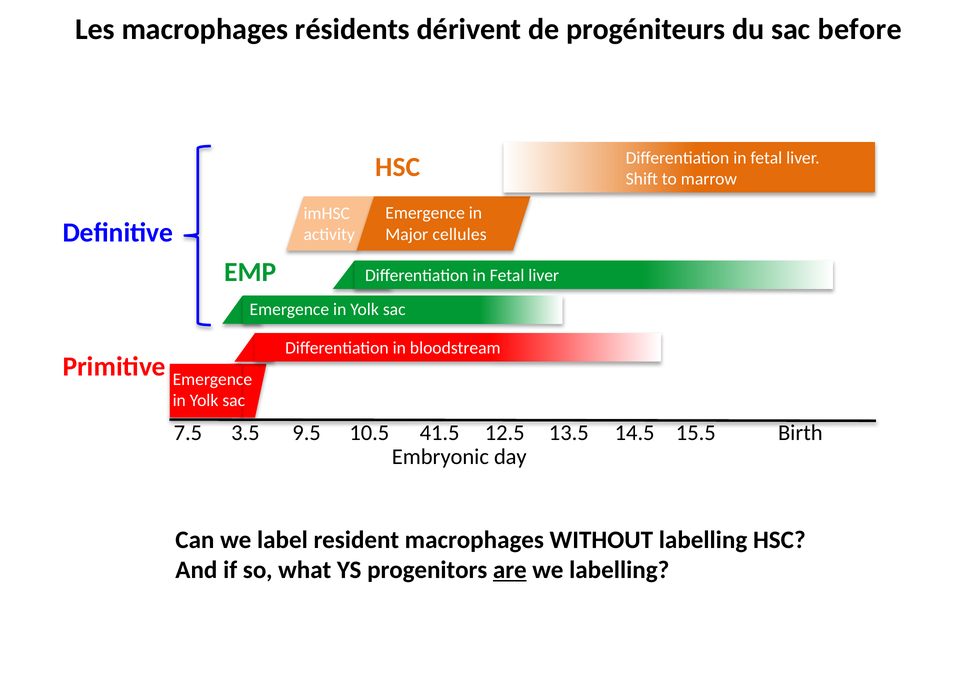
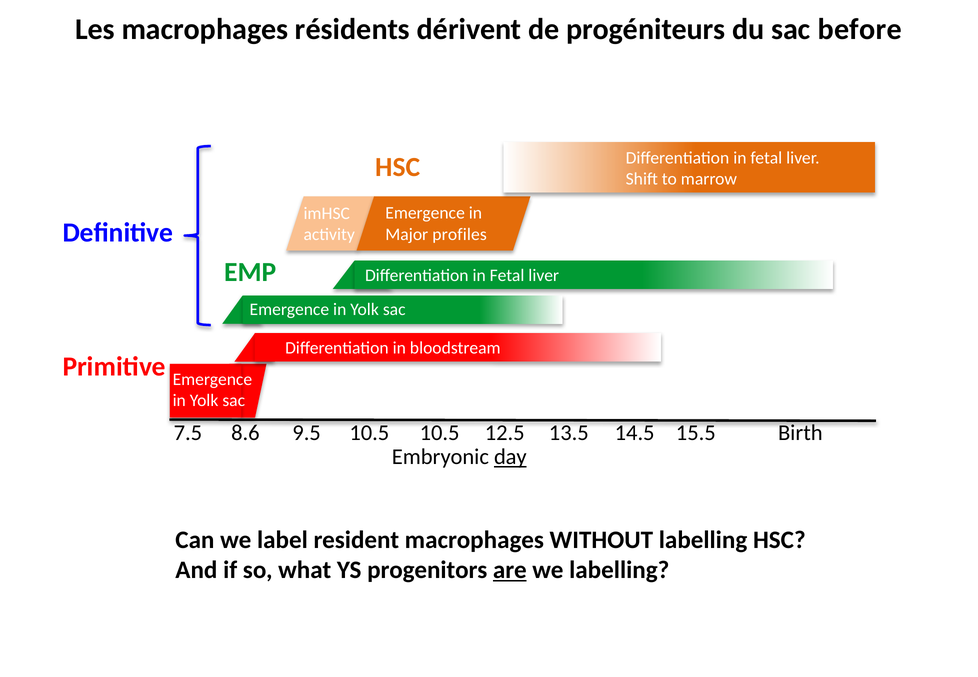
cellules: cellules -> profiles (460, 234)
3.5: 3.5 -> 8.6 (245, 433)
10.5 41.5: 41.5 -> 10.5 (440, 433)
day underline: none -> present (510, 457)
